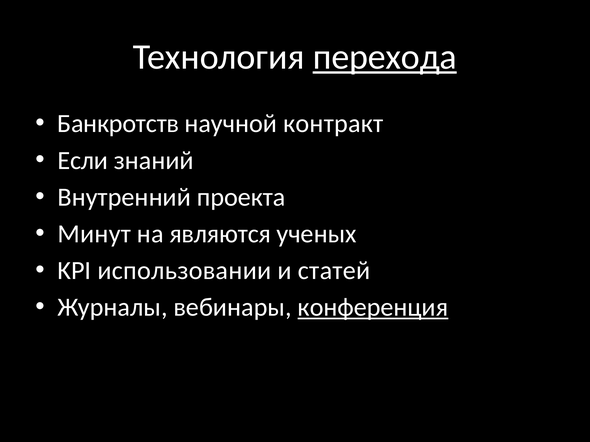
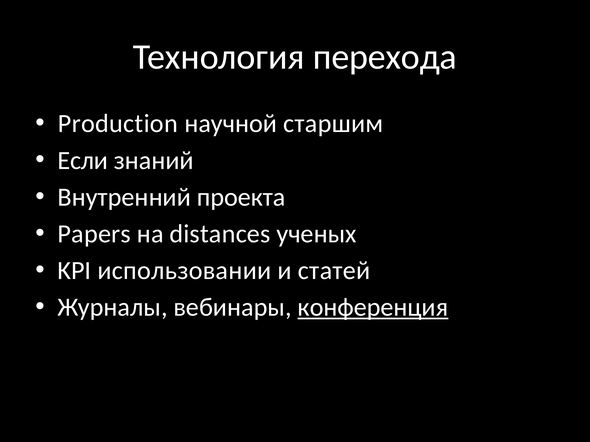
перехода underline: present -> none (385, 57)
Банкротств: Банкротств -> Production (118, 124)
контракт: контракт -> старшим (333, 124)
Минут: Минут -> Papers (94, 234)
являются: являются -> distances (220, 234)
